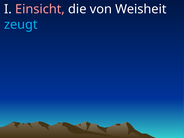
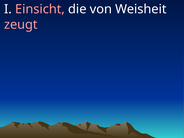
zeugt colour: light blue -> pink (21, 25)
